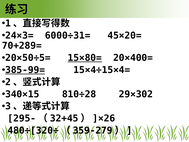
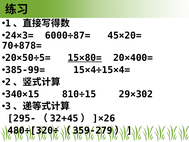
6000÷31=: 6000÷31= -> 6000÷87= (68, 35)
70+289=: 70+289= -> 70+878= (22, 46)
385-99= underline: present -> none (25, 70)
810÷28: 810÷28 -> 810÷15 (79, 94)
